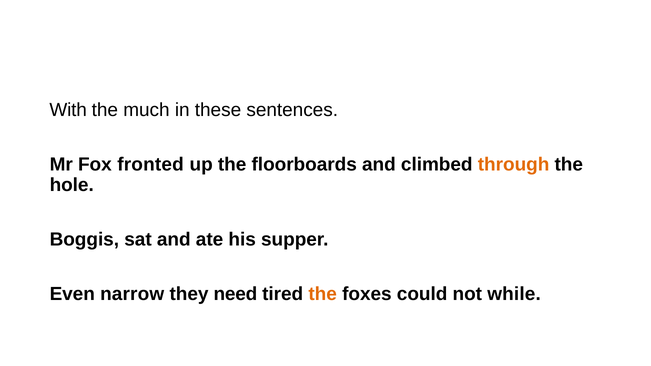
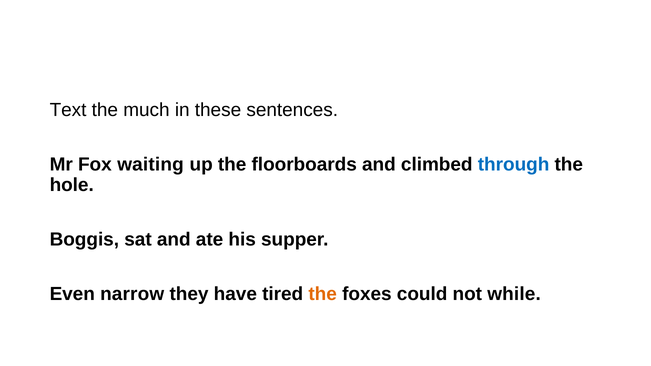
With: With -> Text (68, 110)
fronted: fronted -> waiting (151, 165)
through colour: orange -> blue (514, 165)
need: need -> have (235, 294)
